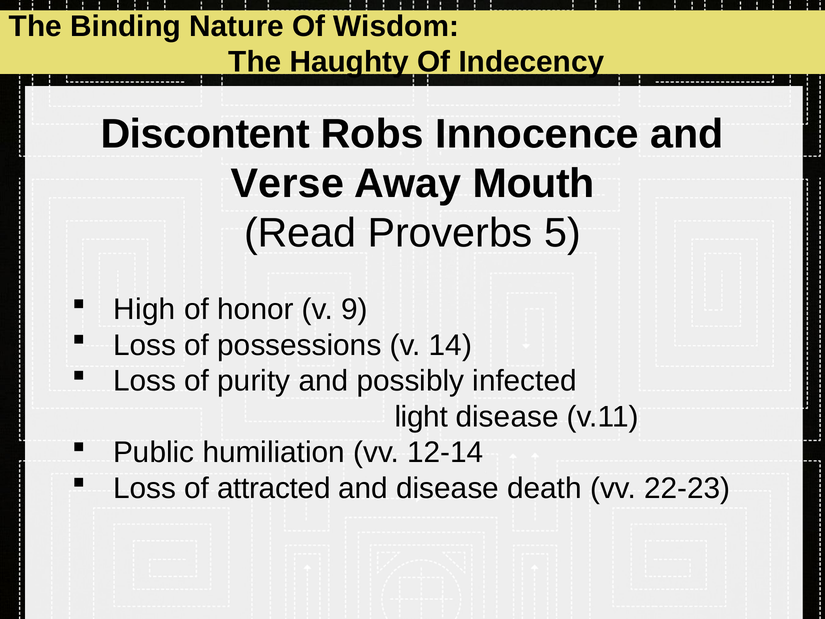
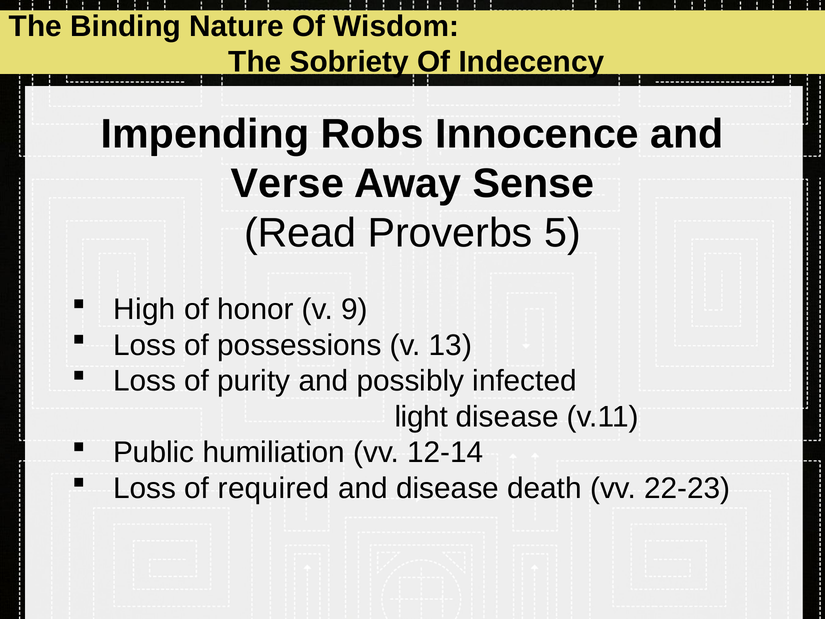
Haughty: Haughty -> Sobriety (349, 62)
Discontent: Discontent -> Impending (205, 134)
Mouth: Mouth -> Sense (533, 184)
14: 14 -> 13 (450, 345)
attracted: attracted -> required (274, 488)
